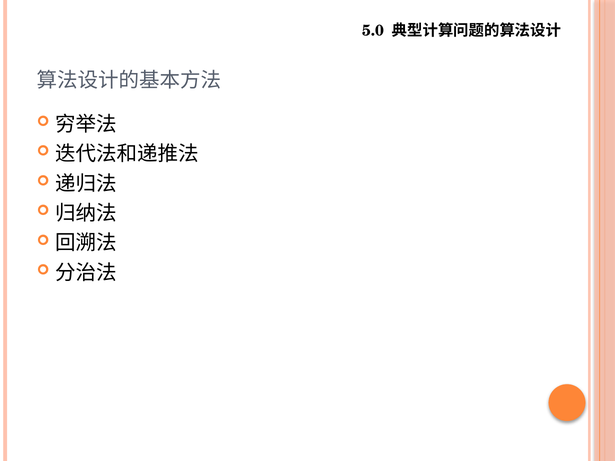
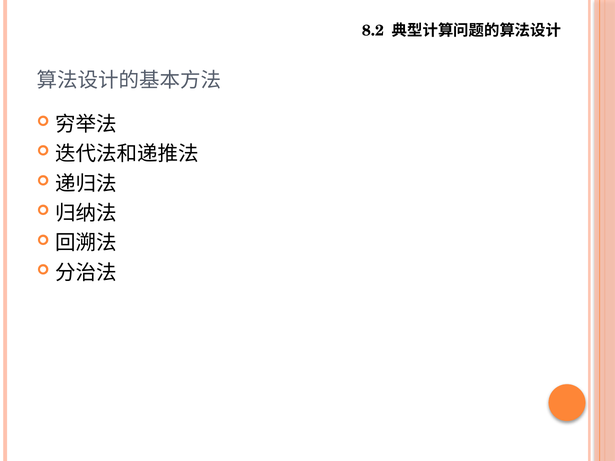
5.0: 5.0 -> 8.2 (373, 31)
